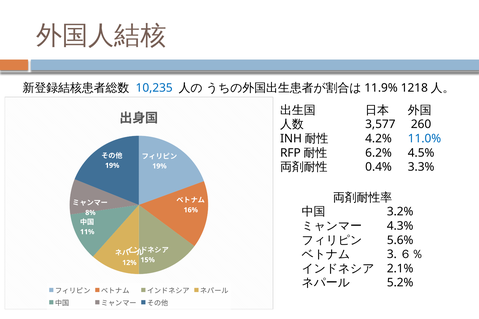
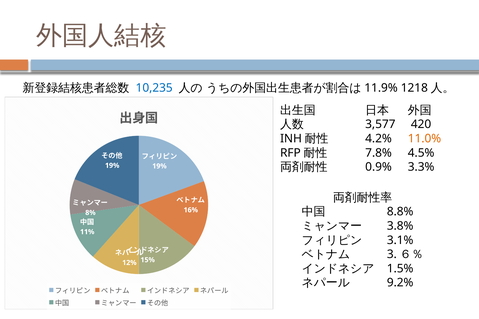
260: 260 -> 420 (421, 125)
11.0% colour: blue -> orange (424, 139)
6.2%: 6.2% -> 7.8% (379, 153)
0.4%: 0.4% -> 0.9% (379, 167)
3.2%: 3.2% -> 8.8% (400, 212)
4.3%: 4.3% -> 3.8% (400, 226)
5.6%: 5.6% -> 3.1% (400, 240)
2.1%: 2.1% -> 1.5% (400, 269)
5.2%: 5.2% -> 9.2% (400, 283)
